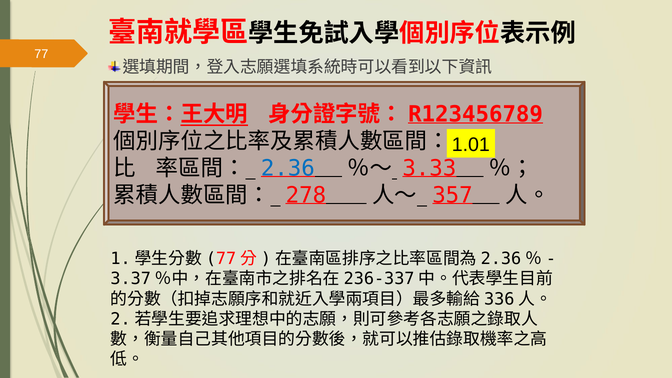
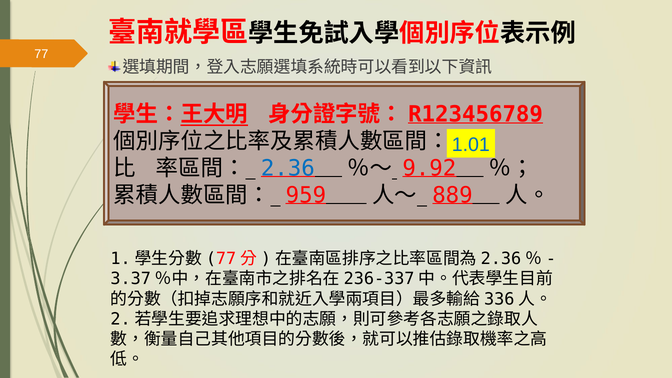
1.01 colour: black -> blue (471, 145)
3.33: 3.33 -> 9.92 (429, 168)
278: 278 -> 959 (306, 195)
357: 357 -> 889 (452, 195)
